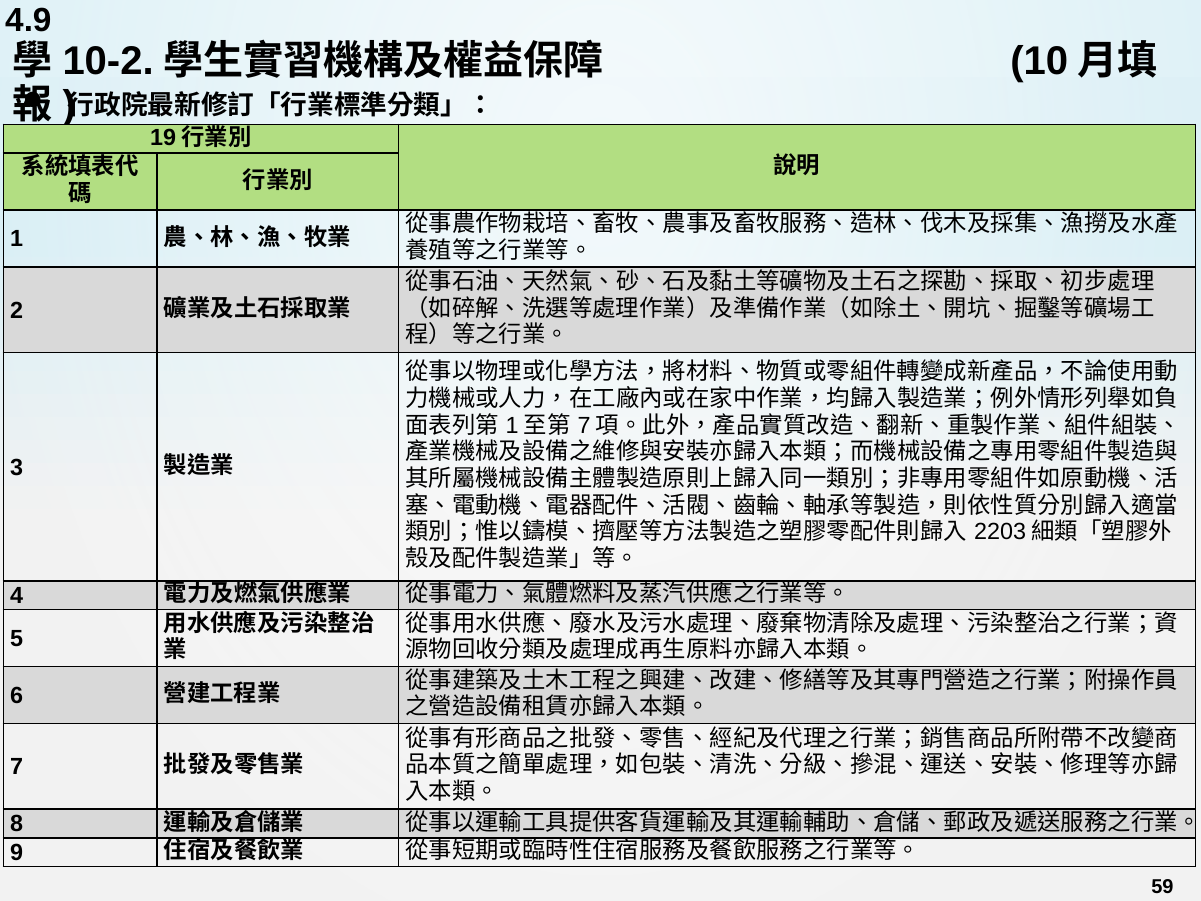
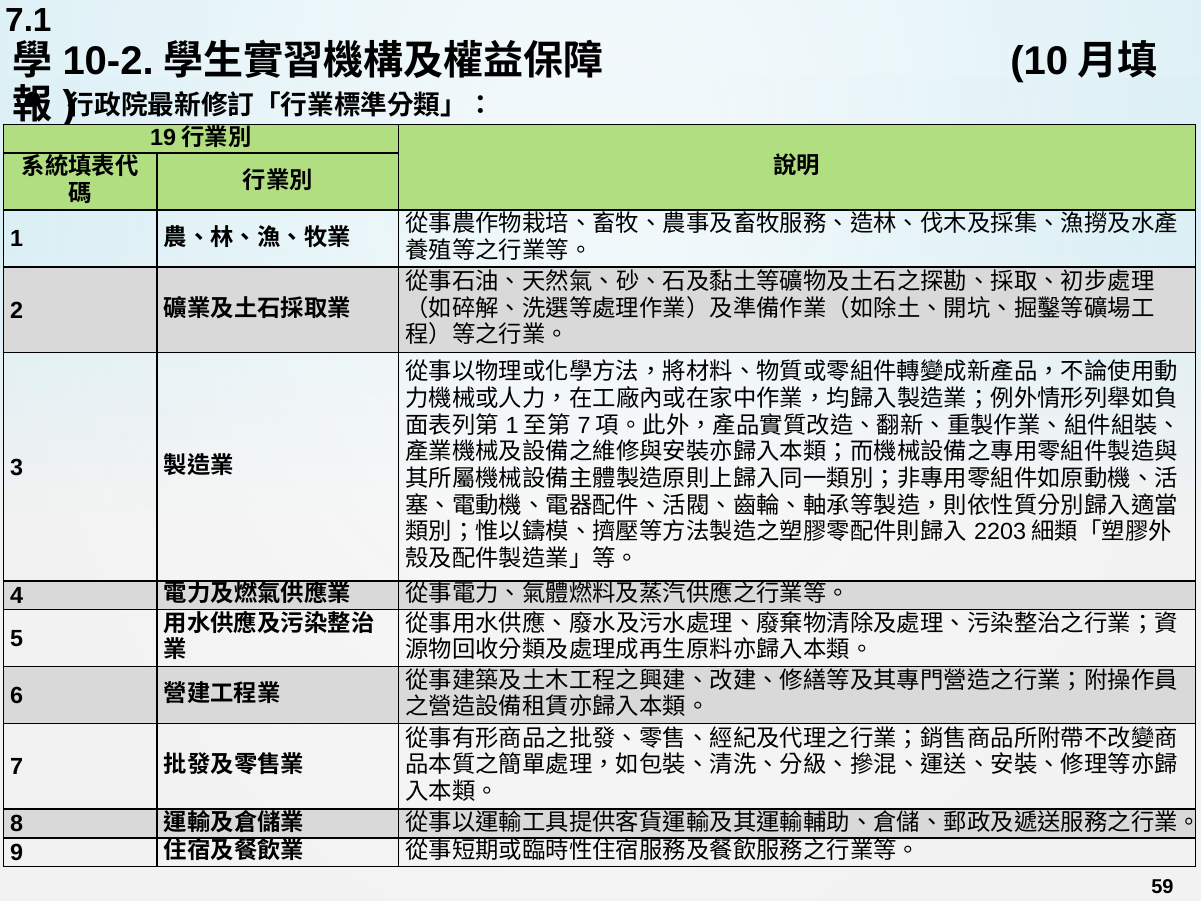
4.9: 4.9 -> 7.1 (28, 20)
